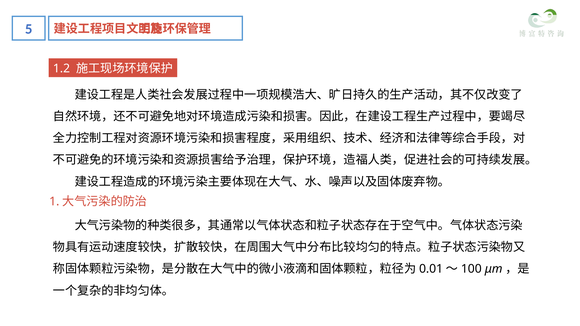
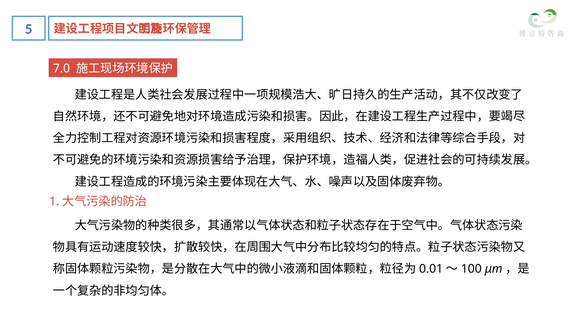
1.2: 1.2 -> 7.0 (62, 69)
